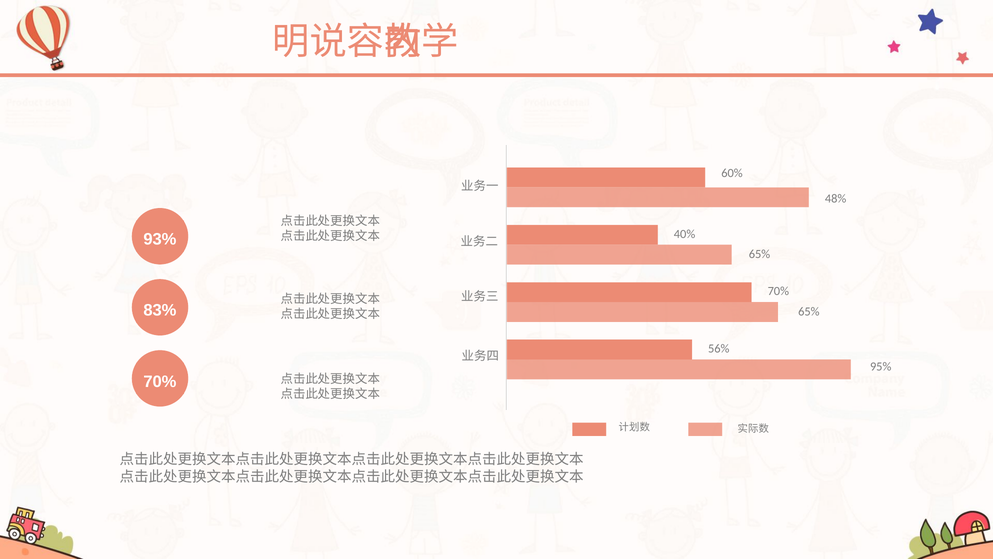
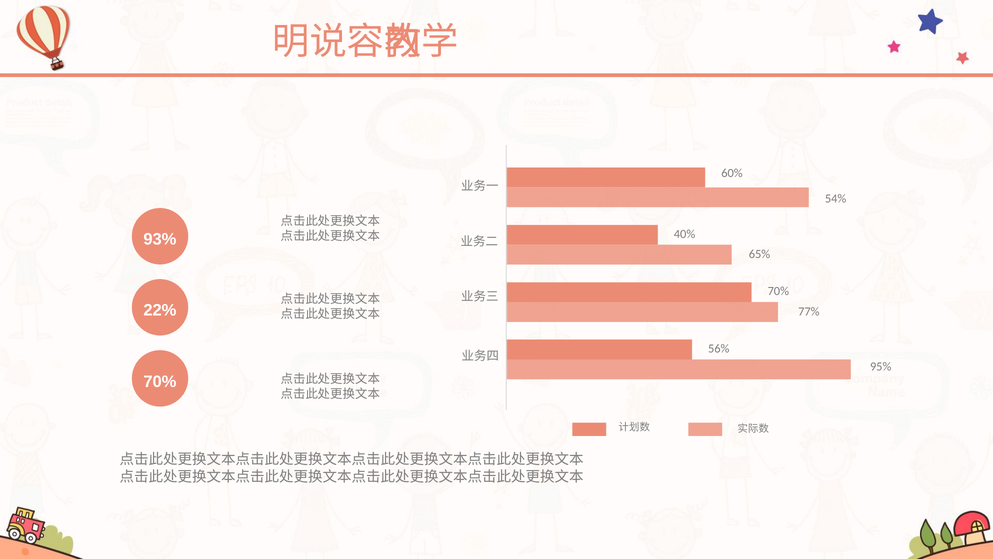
48%: 48% -> 54% (836, 199)
83%: 83% -> 22% (160, 310)
65%: 65% -> 77% (809, 312)
